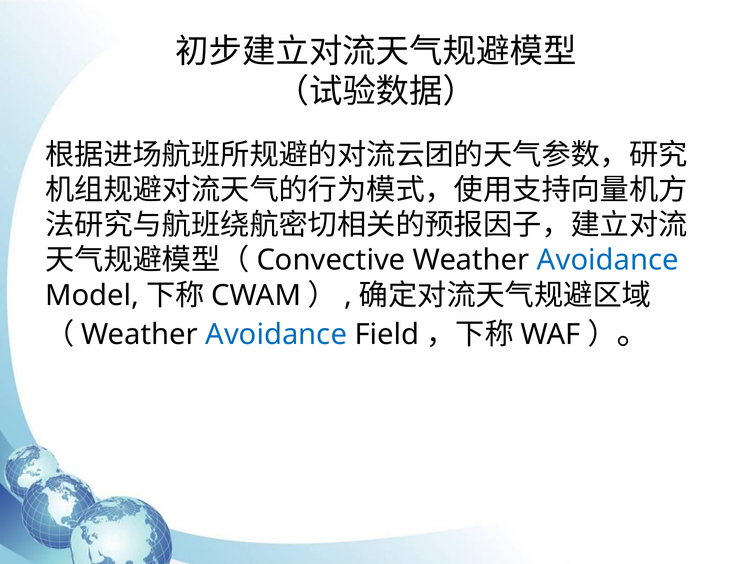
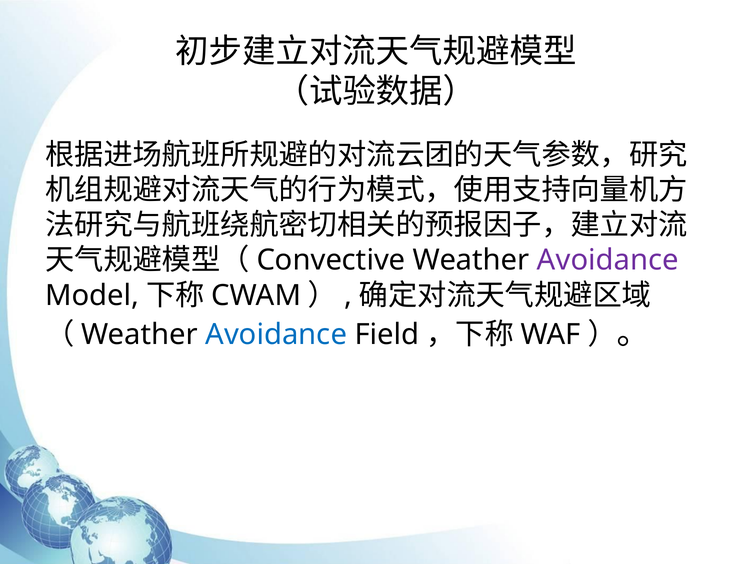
Avoidance colour: blue -> purple (608, 260)
